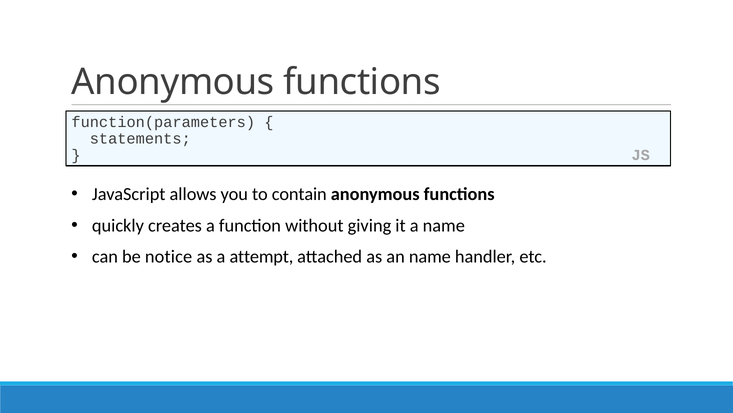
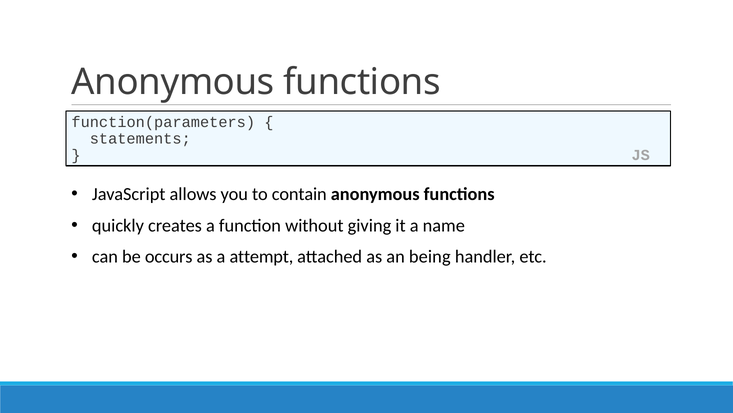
notice: notice -> occurs (169, 256)
an name: name -> being (430, 256)
